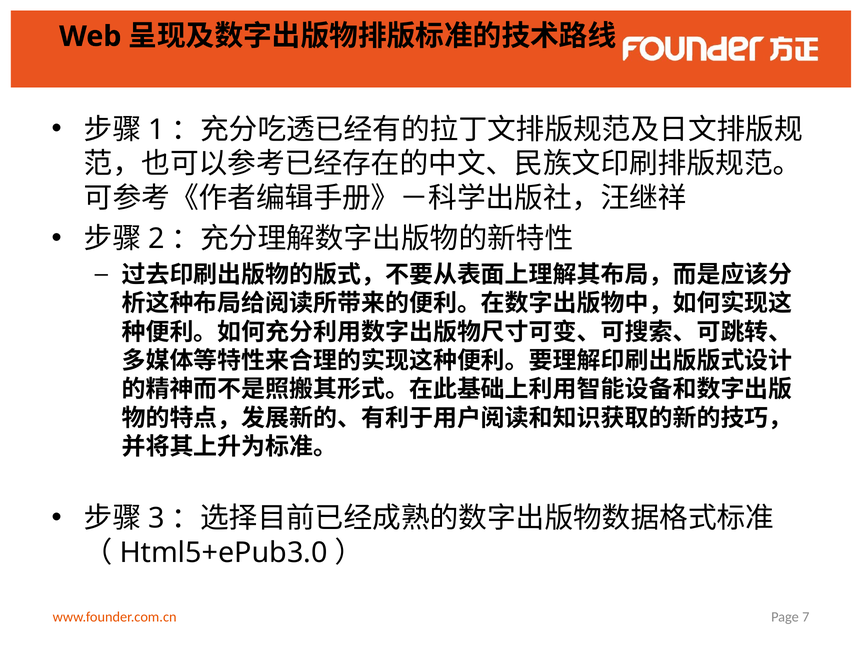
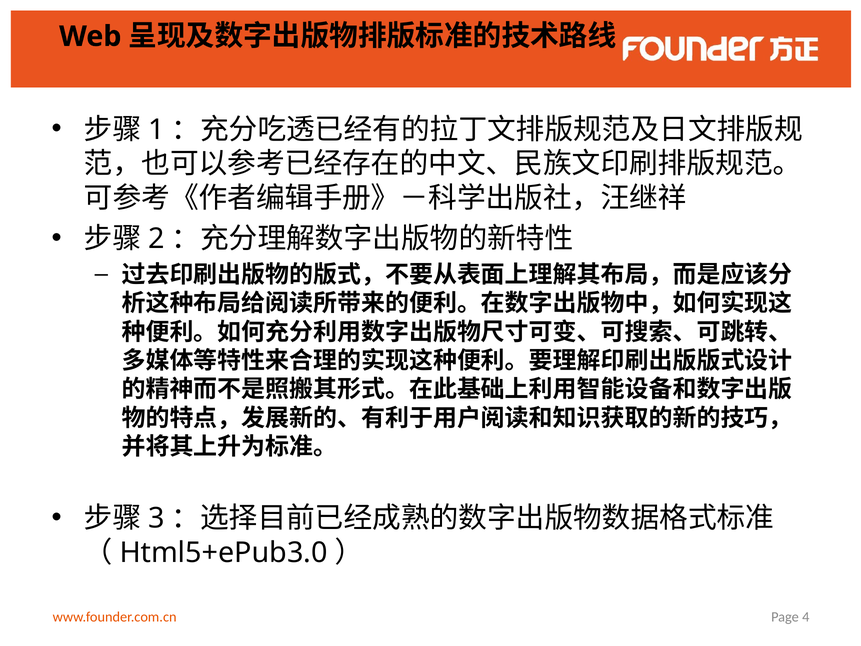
7: 7 -> 4 (806, 617)
